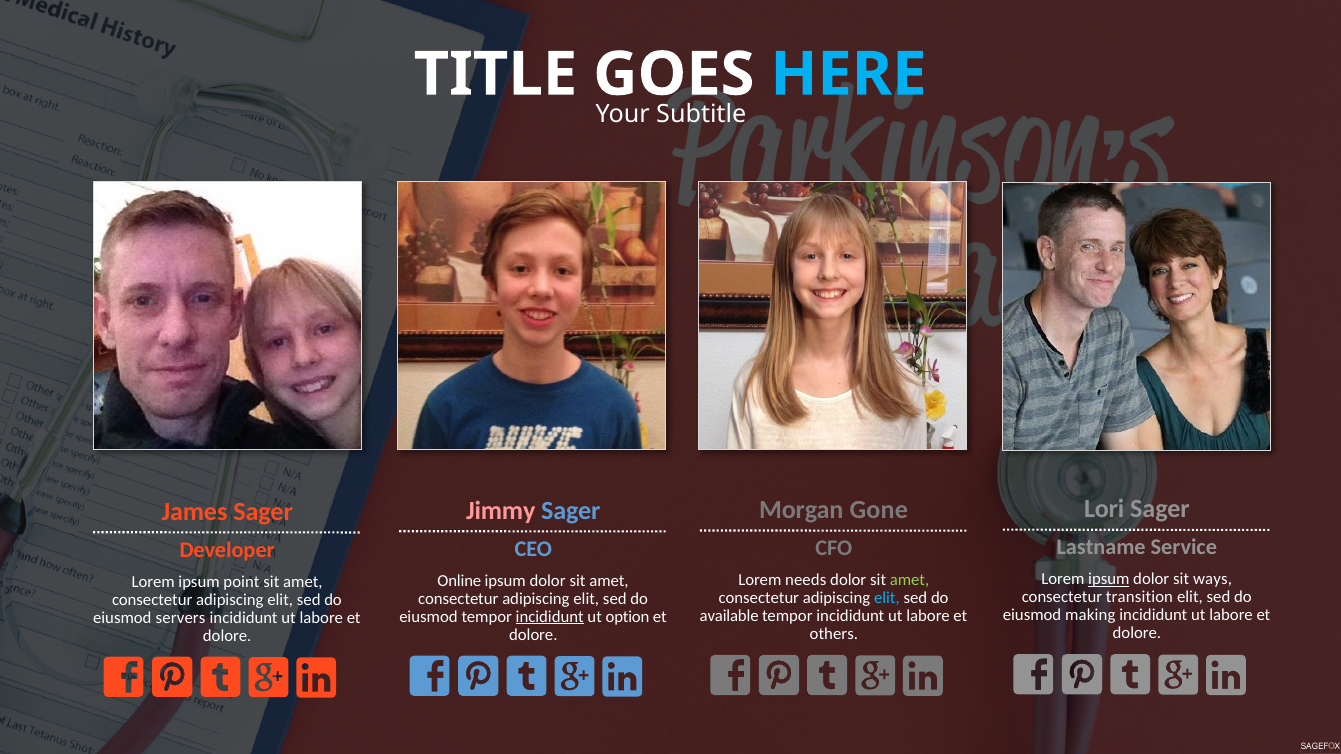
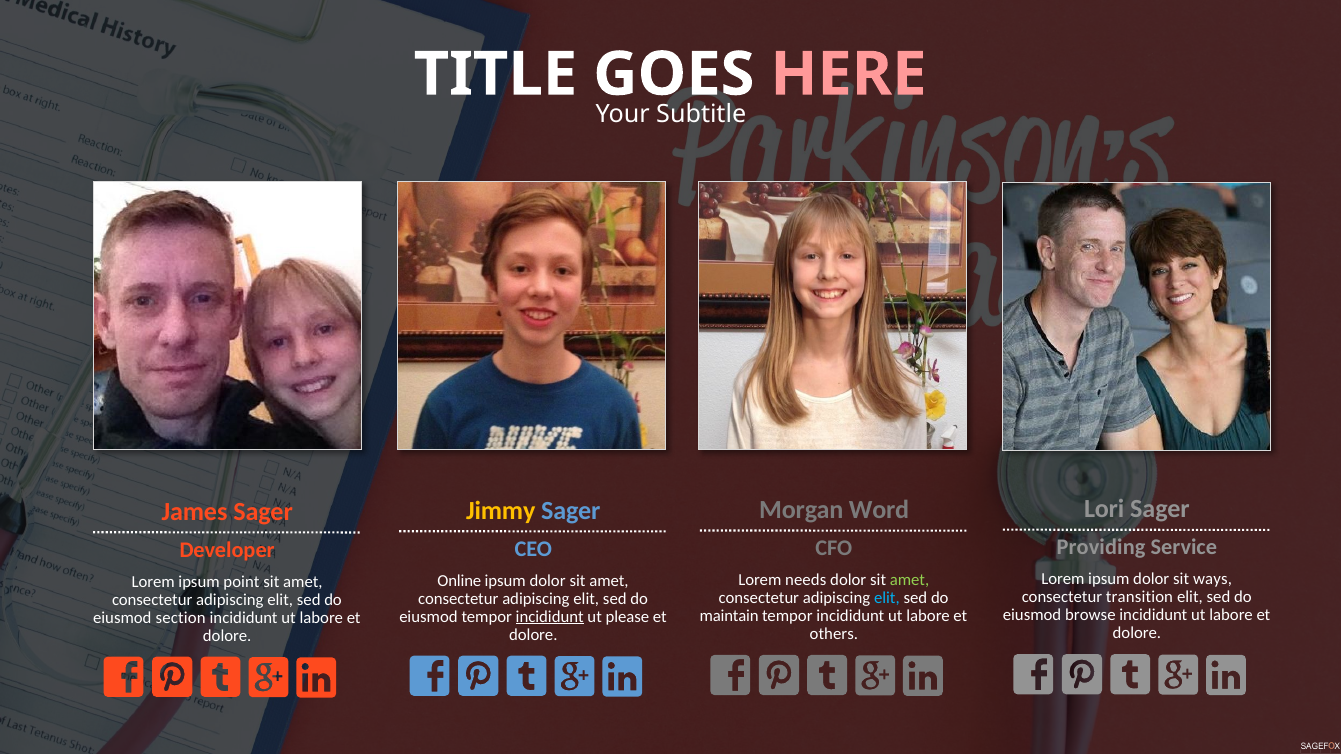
HERE colour: light blue -> pink (849, 74)
Gone: Gone -> Word (879, 510)
Jimmy colour: pink -> yellow (501, 511)
Lastname: Lastname -> Providing (1101, 548)
ipsum underline: present -> none (1109, 579)
making: making -> browse (1090, 615)
available: available -> maintain (729, 616)
option: option -> please (627, 617)
servers: servers -> section (181, 618)
